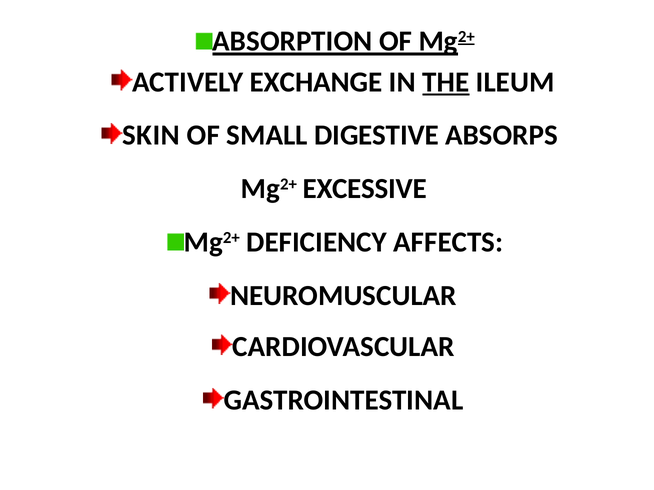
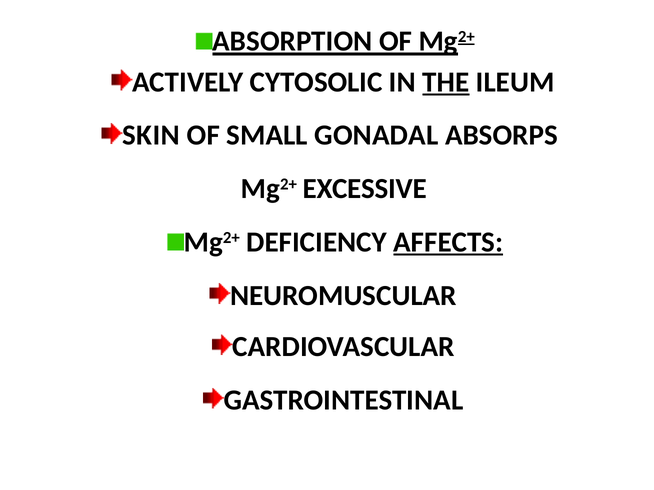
EXCHANGE: EXCHANGE -> CYTOSOLIC (316, 82)
DIGESTIVE: DIGESTIVE -> GONADAL (376, 136)
AFFECTS underline: none -> present (448, 242)
